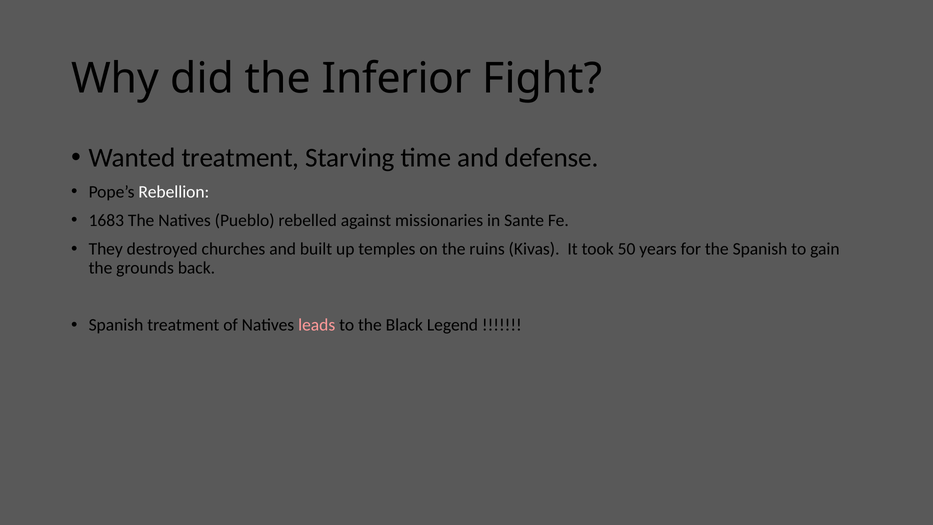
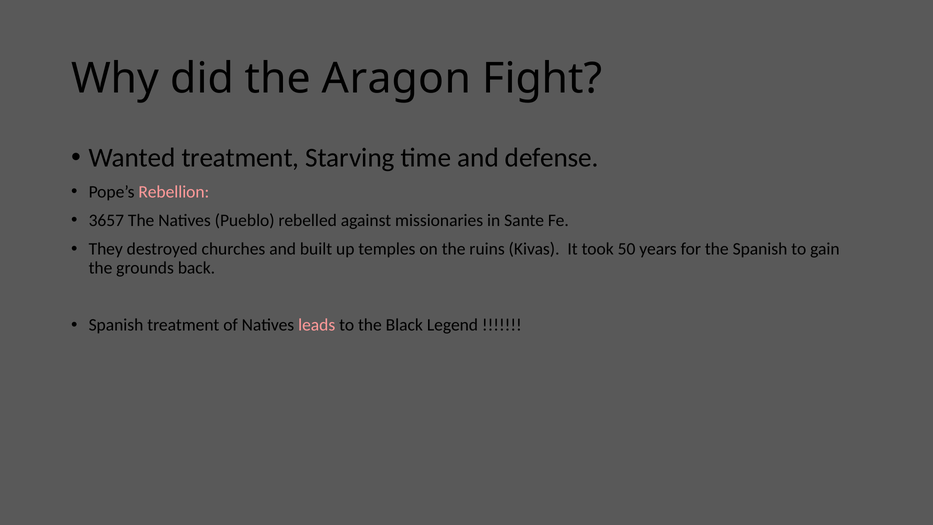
Inferior: Inferior -> Aragon (396, 78)
Rebellion colour: white -> pink (174, 192)
1683: 1683 -> 3657 (106, 220)
